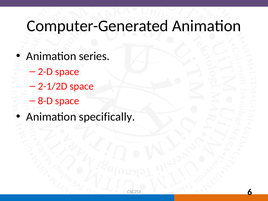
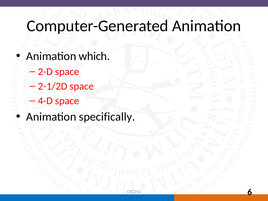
series: series -> which (94, 56)
8-D: 8-D -> 4-D (45, 101)
